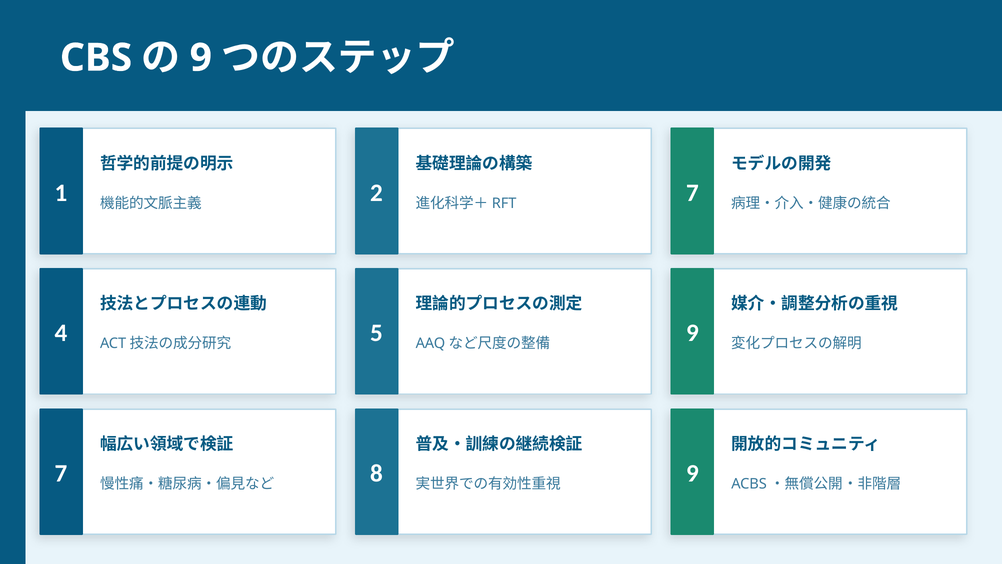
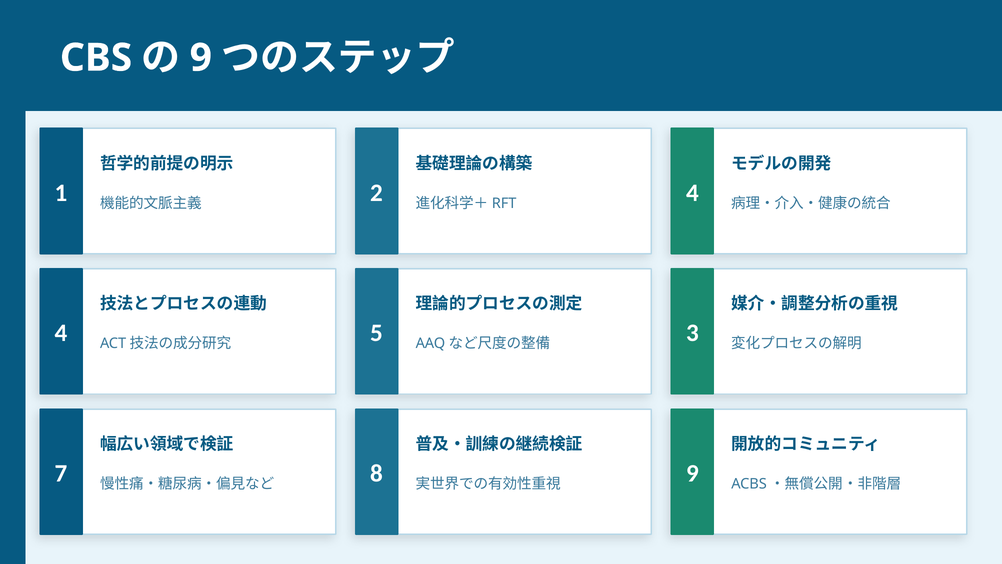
7: 7 -> 4 (692, 193)
9: 9 -> 3 (692, 333)
